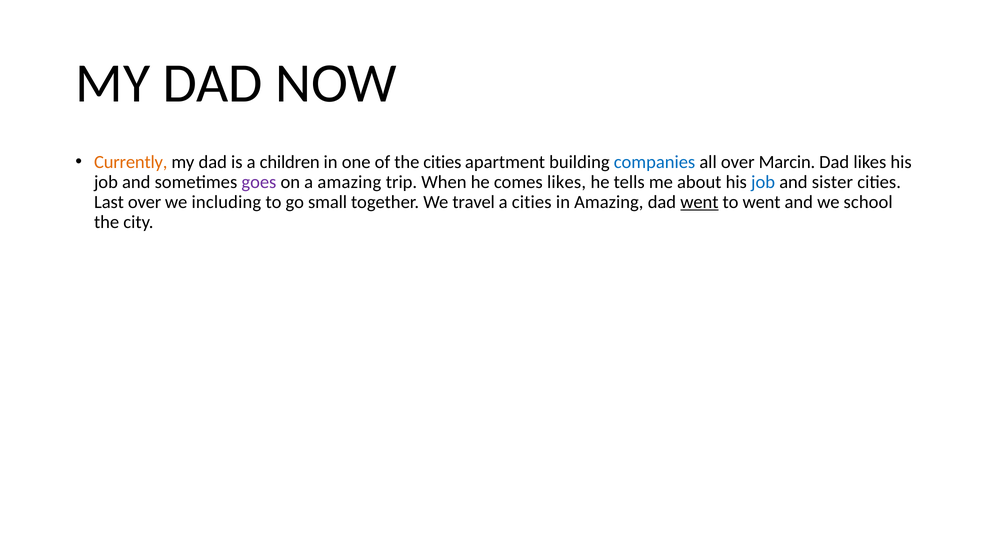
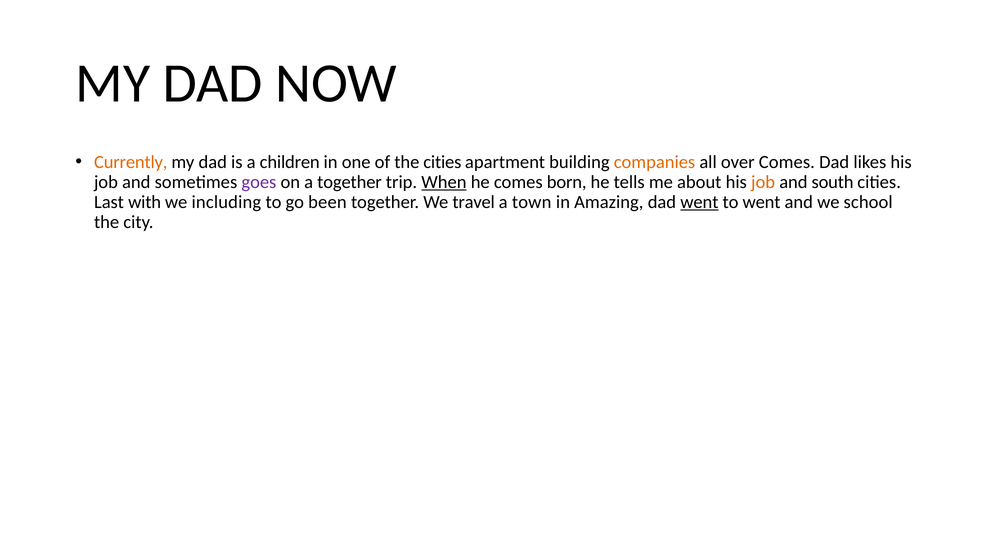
companies colour: blue -> orange (655, 162)
over Marcin: Marcin -> Comes (787, 162)
a amazing: amazing -> together (350, 182)
When underline: none -> present (444, 182)
comes likes: likes -> born (567, 182)
job colour: blue -> orange (763, 182)
sister: sister -> south (833, 182)
Last over: over -> with (145, 202)
small: small -> been (327, 202)
a cities: cities -> town (532, 202)
